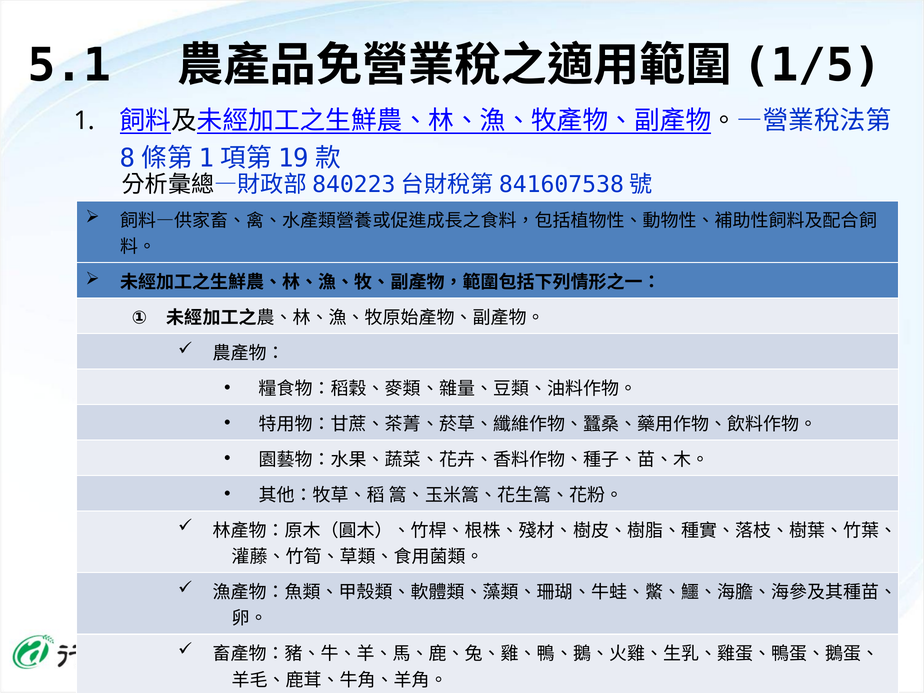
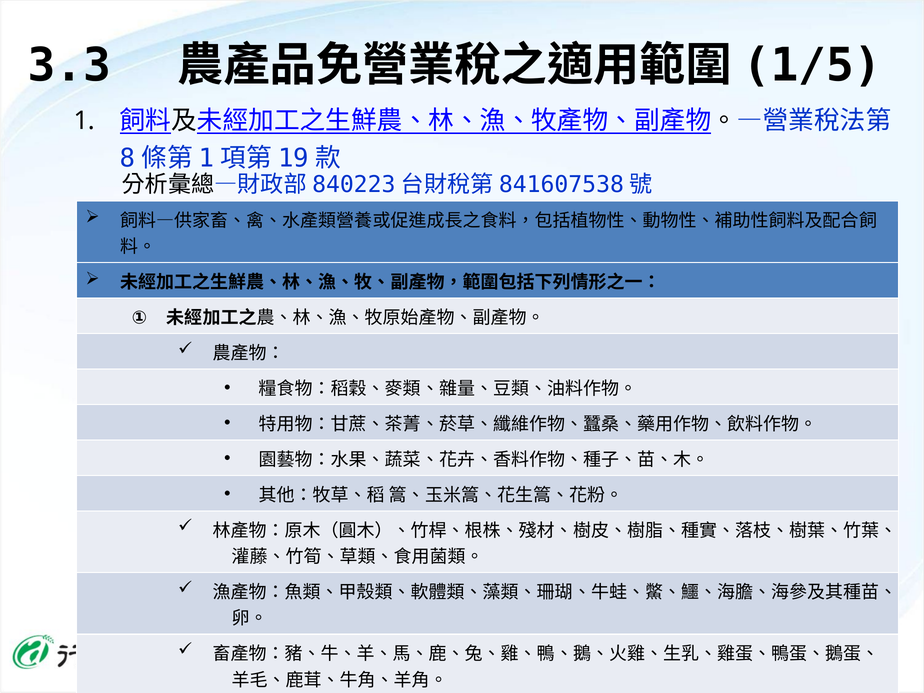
5.1: 5.1 -> 3.3 (69, 65)
